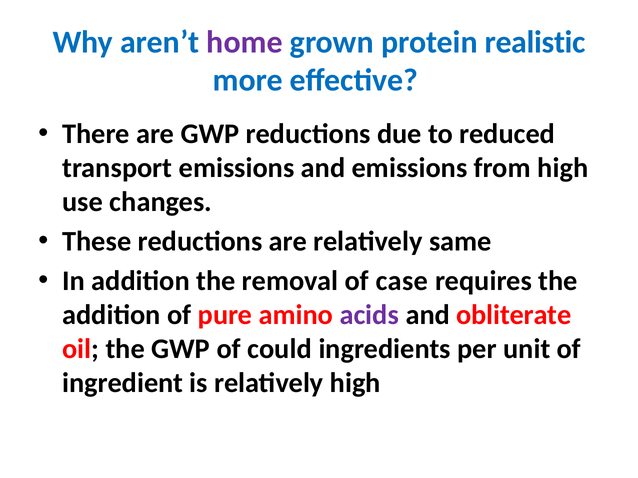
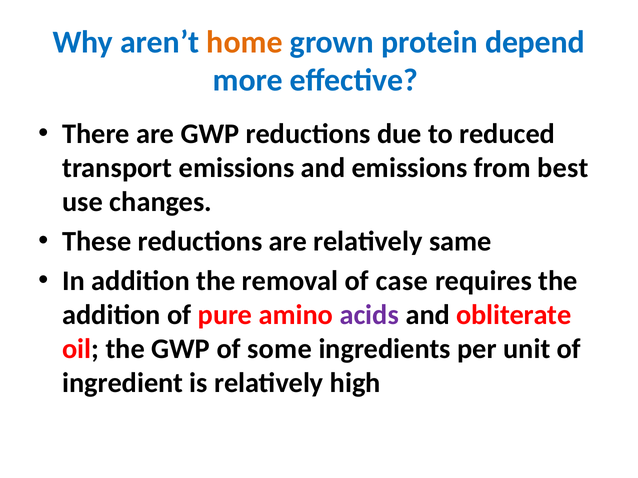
home colour: purple -> orange (245, 42)
realistic: realistic -> depend (535, 42)
from high: high -> best (563, 168)
could: could -> some (279, 349)
